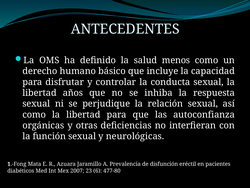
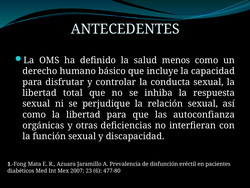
años: años -> total (73, 93)
neurológicas: neurológicas -> discapacidad (135, 136)
